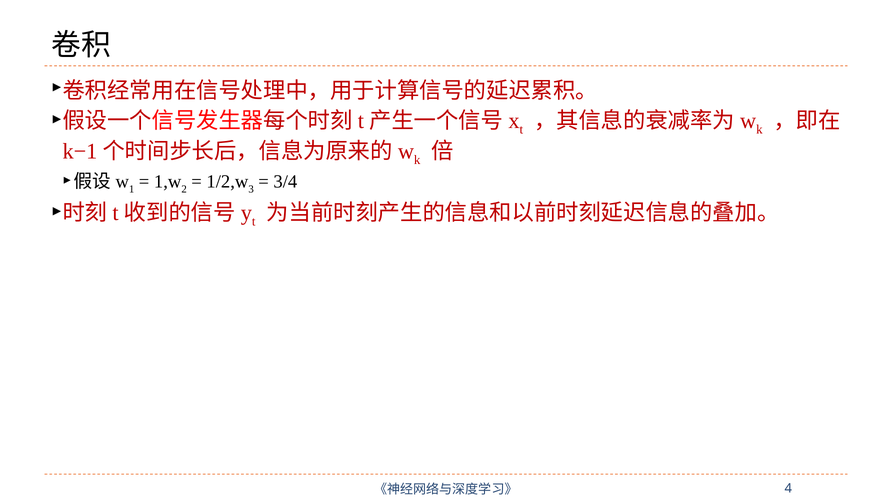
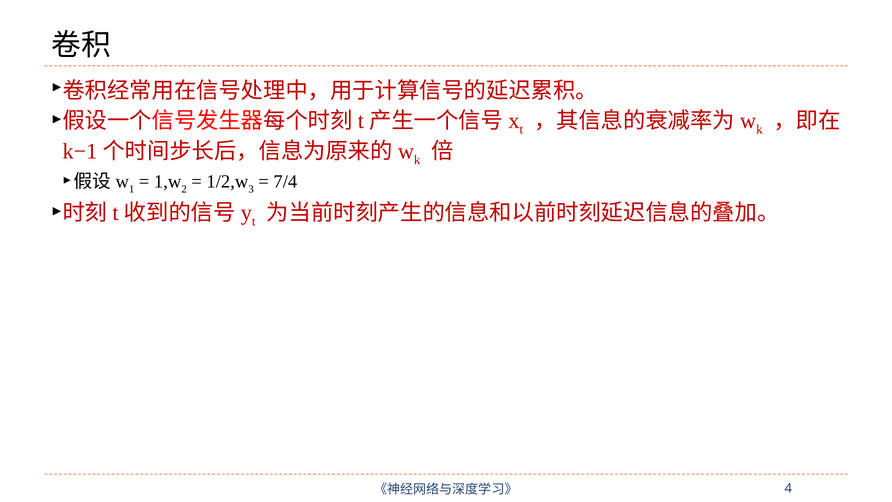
3/4: 3/4 -> 7/4 (285, 182)
